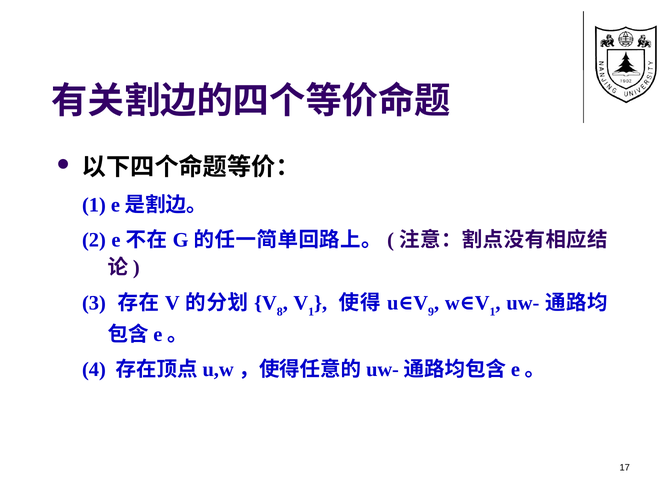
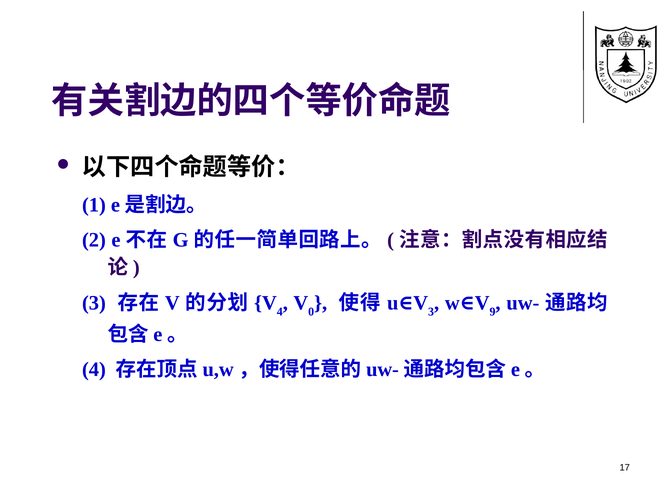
8: 8 -> 4 (280, 312)
1: 1 -> 0 (311, 312)
9: 9 -> 3 (431, 312)
1: 1 -> 9 (493, 312)
